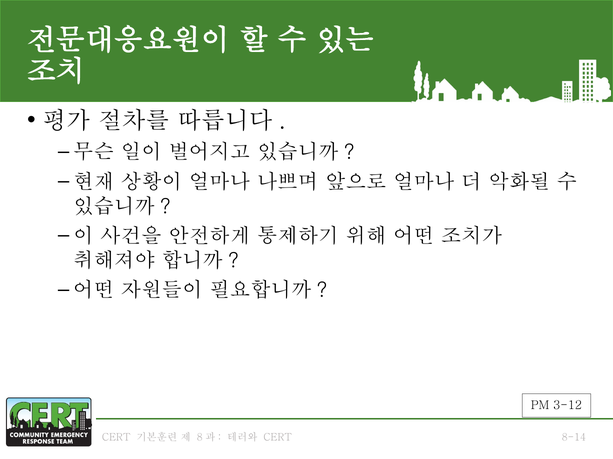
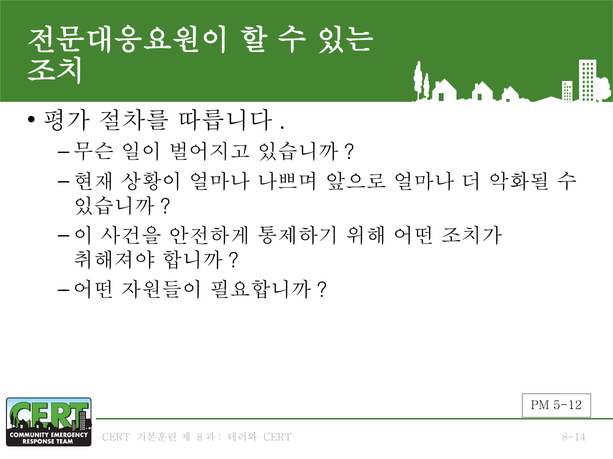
3-12: 3-12 -> 5-12 (568, 406)
